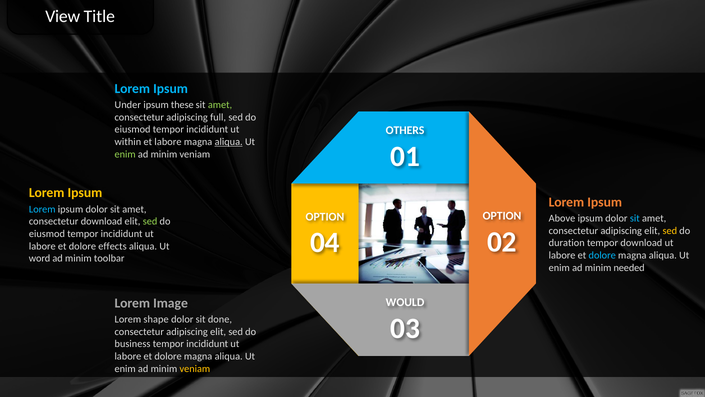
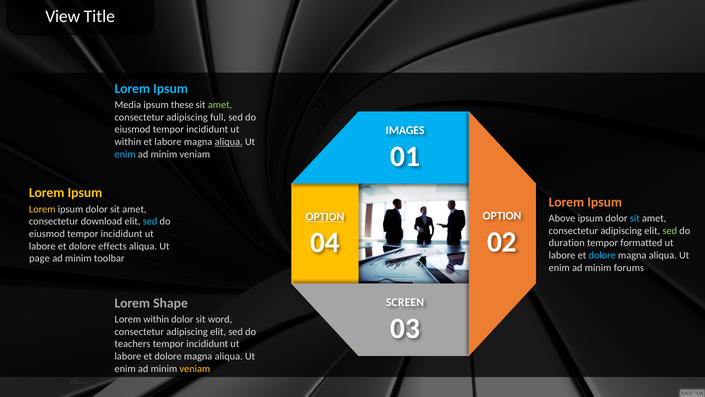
Under: Under -> Media (128, 105)
OTHERS: OTHERS -> IMAGES (405, 130)
enim colour: light green -> light blue (125, 154)
Lorem colour: light blue -> yellow (42, 209)
OPTION underline: none -> present (325, 217)
sed colour: light green -> light blue (150, 221)
sed colour: yellow -> light green (670, 230)
tempor download: download -> formatted (641, 243)
word: word -> page (39, 258)
needed: needed -> forums (629, 267)
Image: Image -> Shape (171, 303)
WOULD: WOULD -> SCREEN (405, 302)
Lorem shape: shape -> within (156, 319)
done: done -> word (220, 319)
business: business -> teachers (133, 344)
